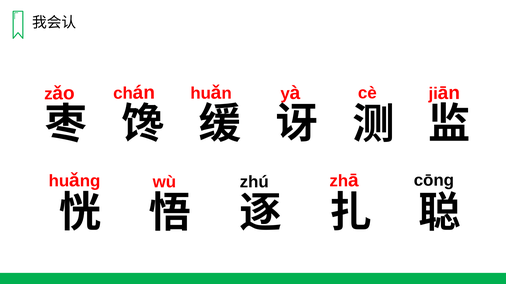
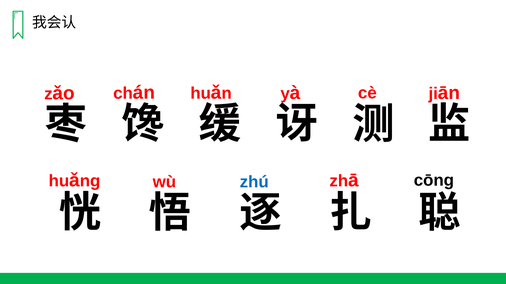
zhú colour: black -> blue (254, 182)
